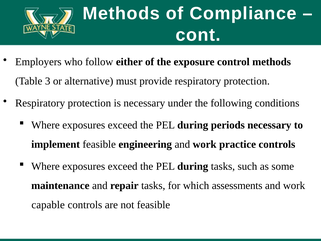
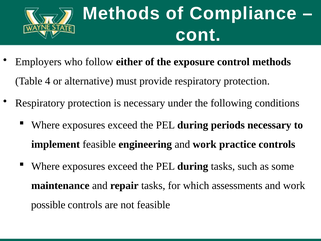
3: 3 -> 4 (48, 81)
capable: capable -> possible (48, 205)
